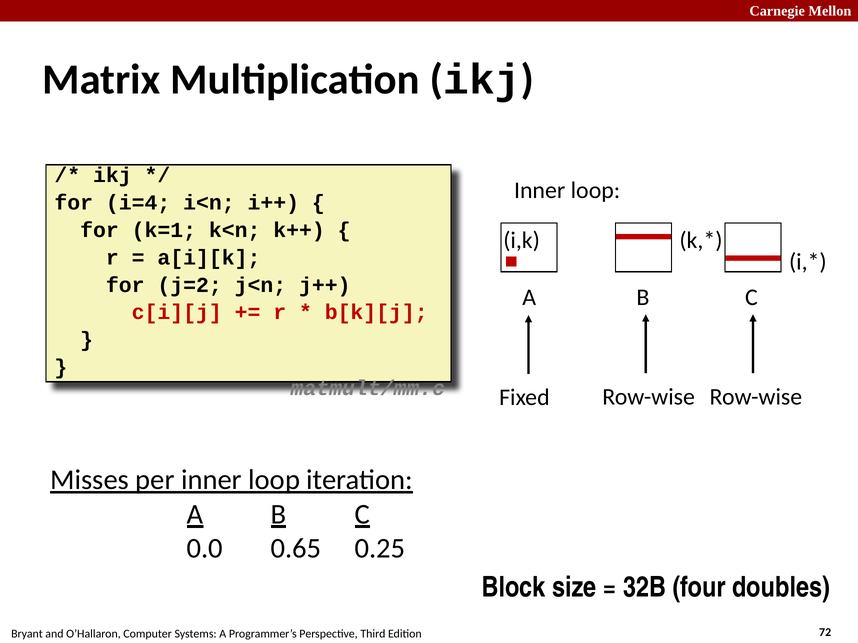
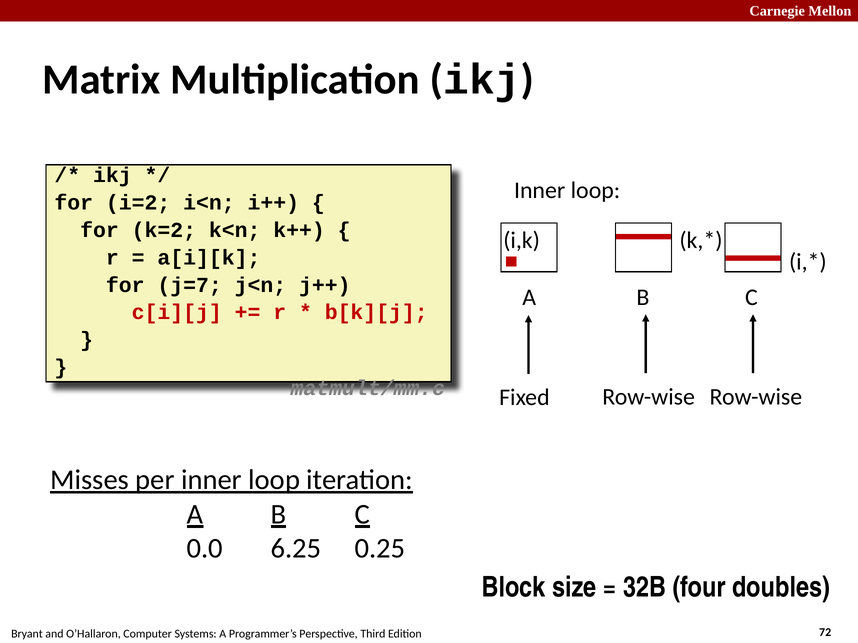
i=4: i=4 -> i=2 (138, 203)
k=1: k=1 -> k=2 (164, 230)
j=2: j=2 -> j=7 (190, 285)
0.65: 0.65 -> 6.25 (296, 549)
